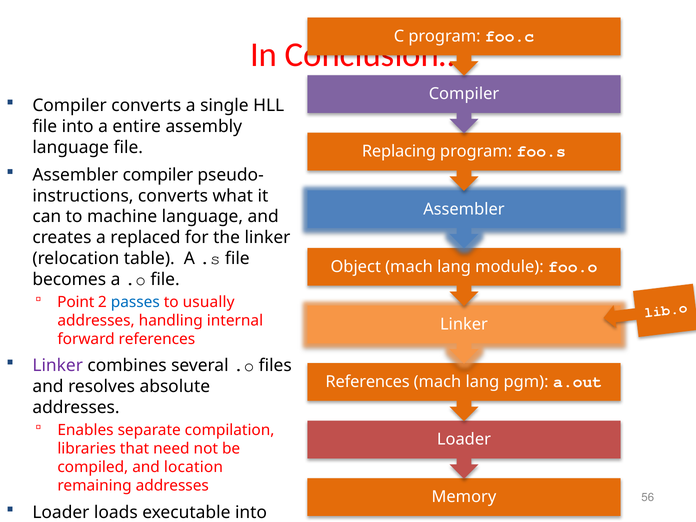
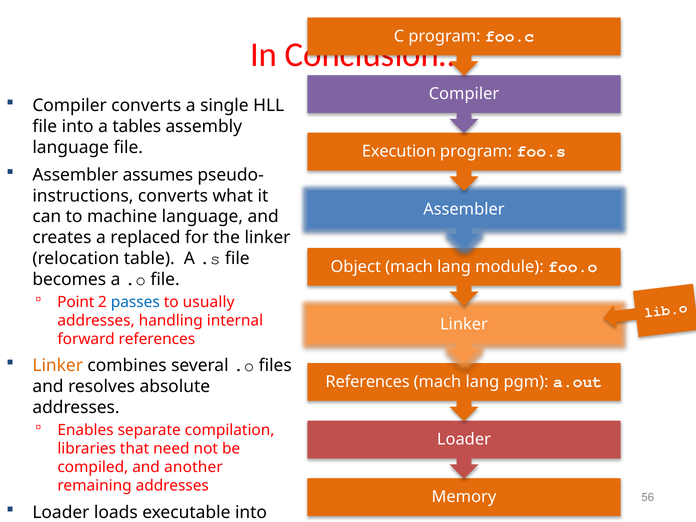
entire: entire -> tables (137, 126)
Replacing: Replacing -> Execution (399, 152)
Assembler compiler: compiler -> assumes (158, 175)
Linker colour: purple -> orange (58, 366)
location: location -> another (193, 467)
